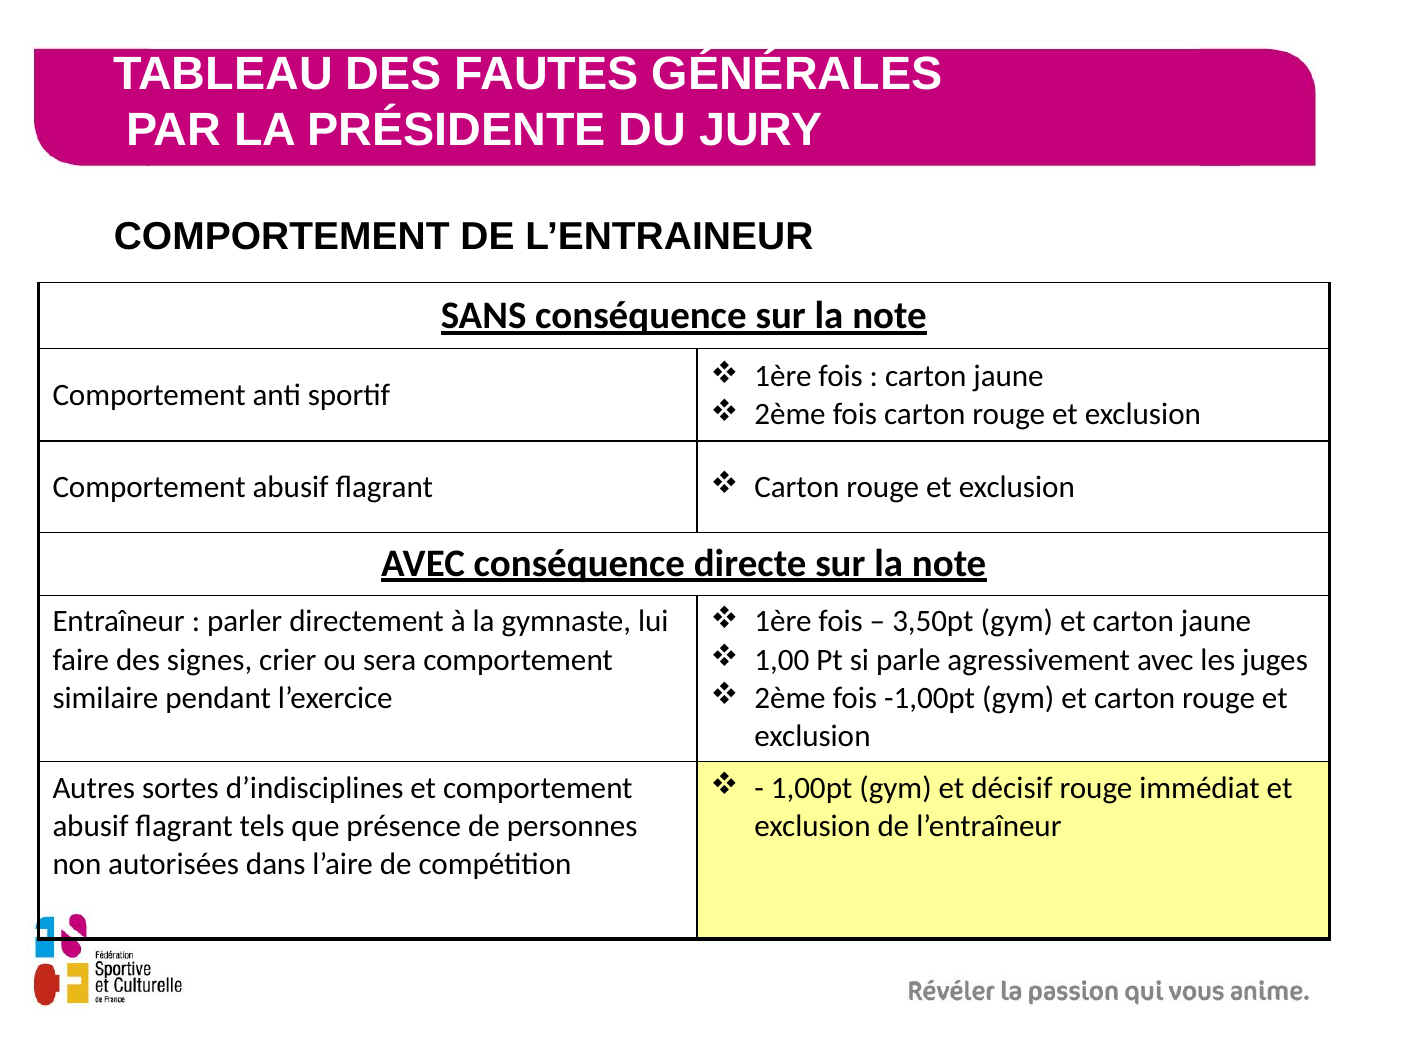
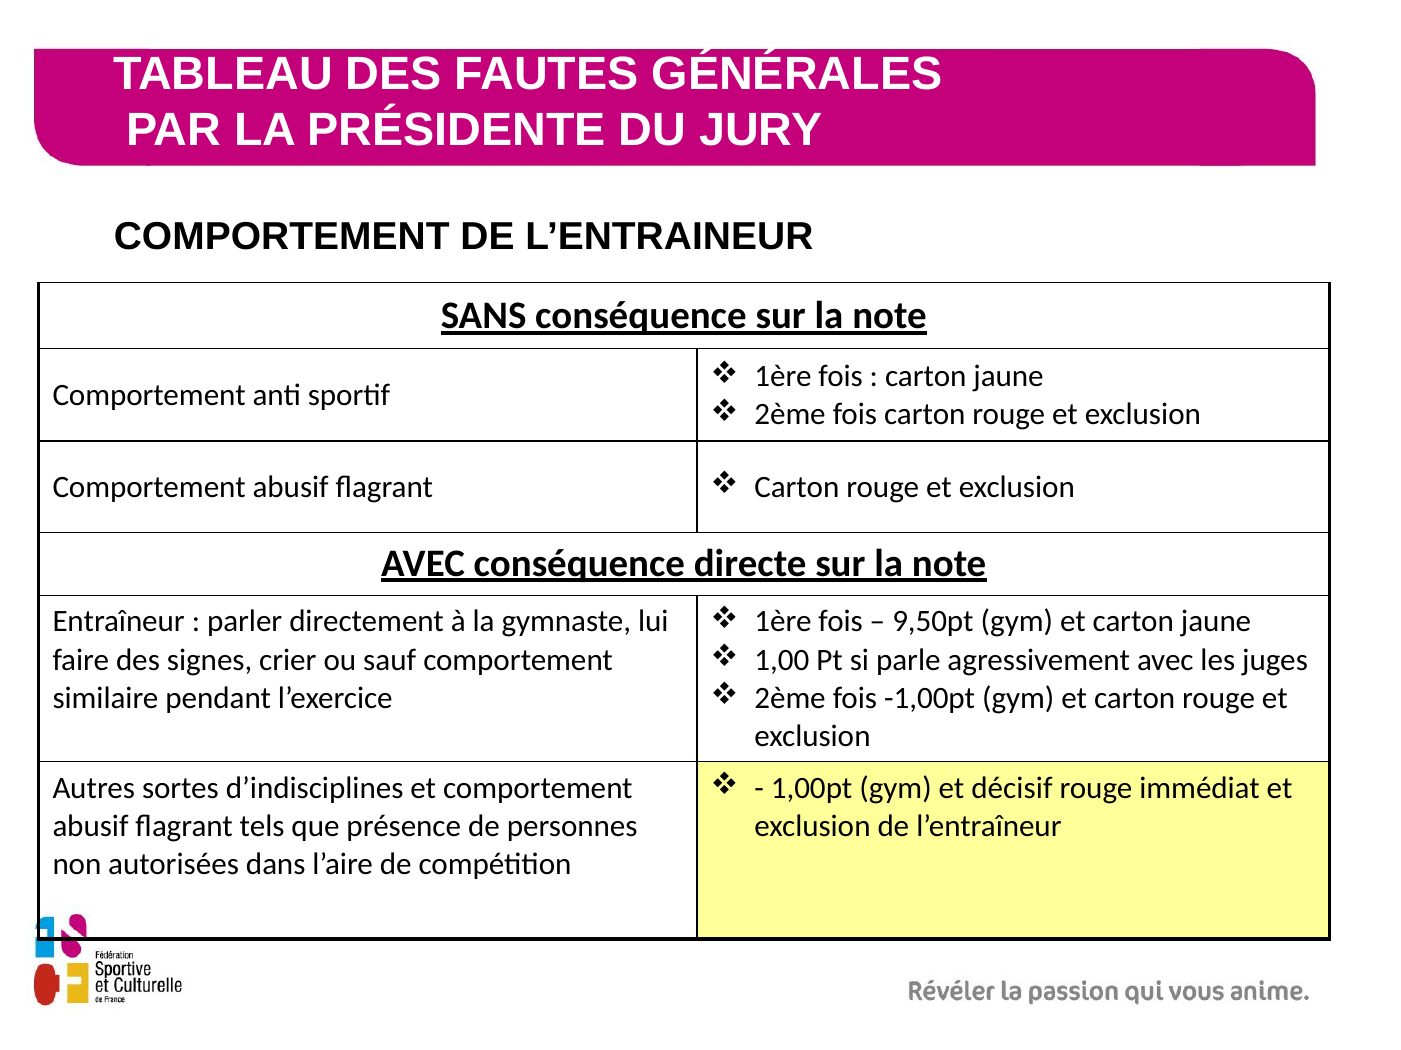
3,50pt: 3,50pt -> 9,50pt (933, 622)
sera: sera -> sauf (390, 660)
